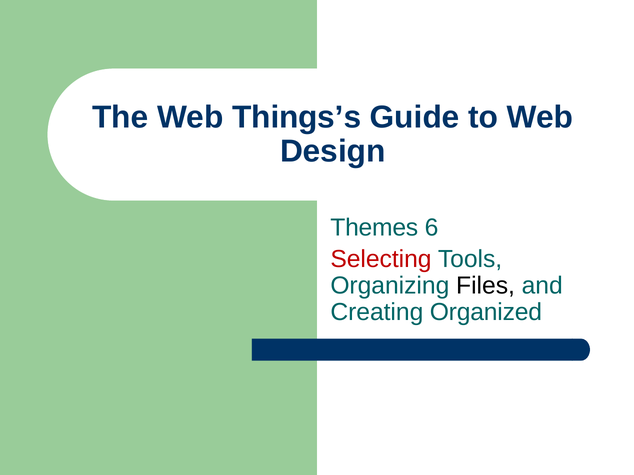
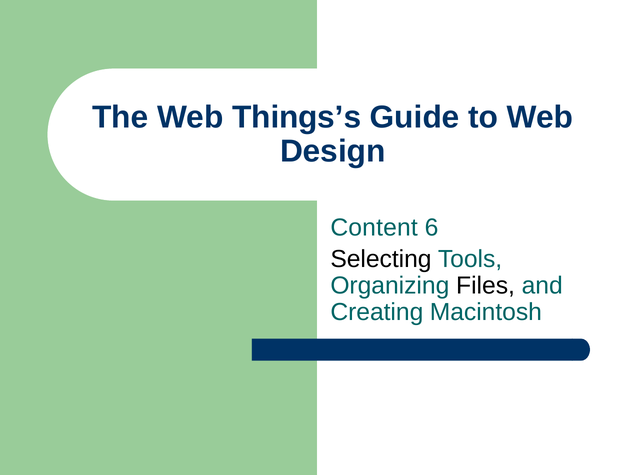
Themes: Themes -> Content (374, 228)
Selecting colour: red -> black (381, 259)
Organized: Organized -> Macintosh (486, 313)
